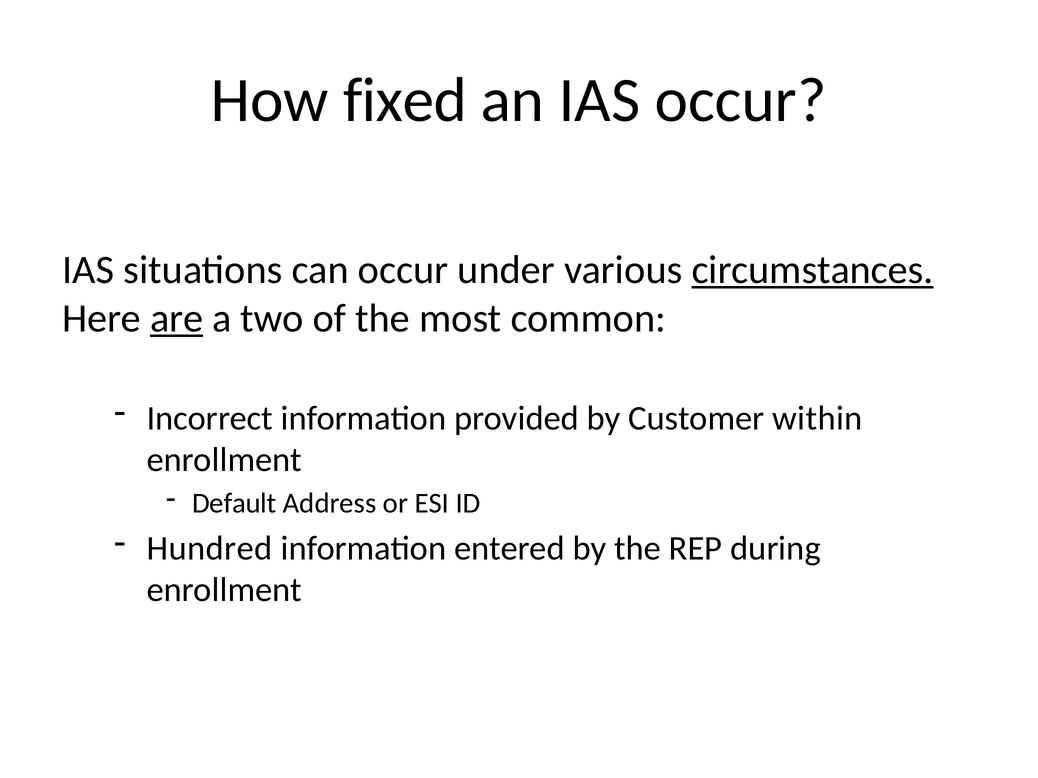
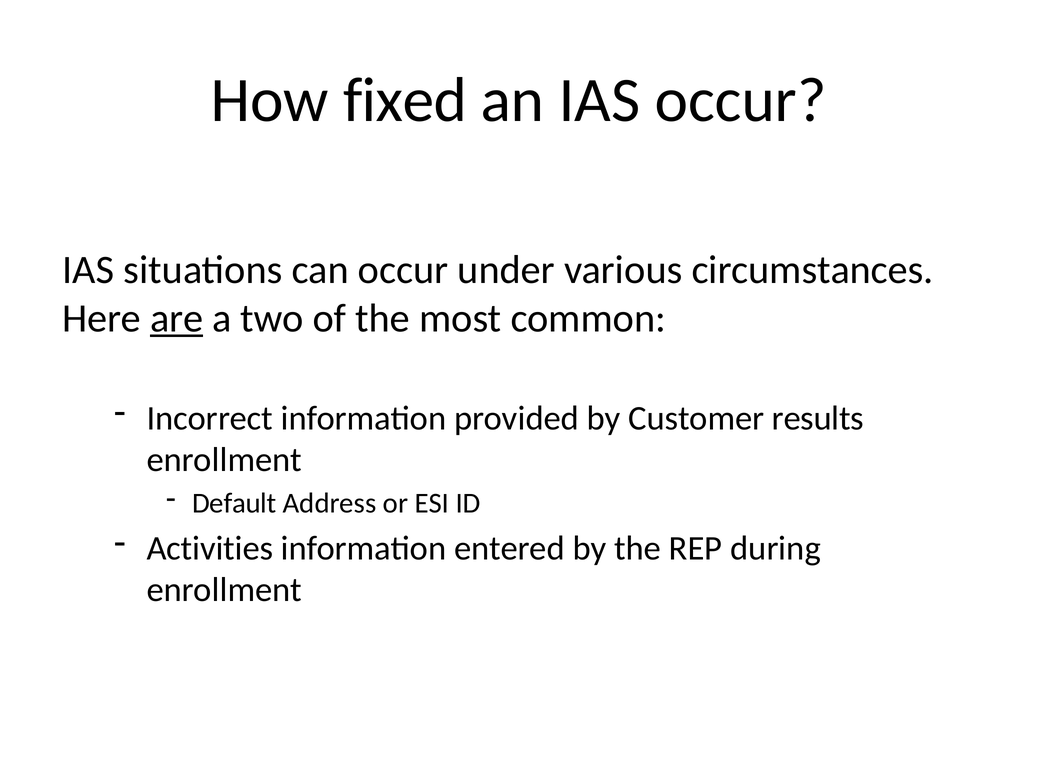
circumstances underline: present -> none (813, 270)
within: within -> results (818, 418)
Hundred: Hundred -> Activities (210, 549)
